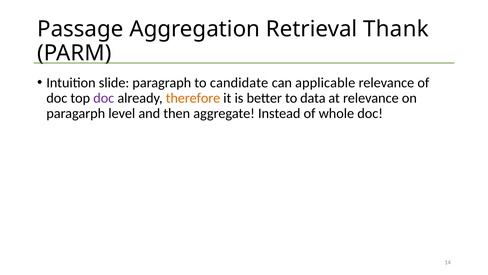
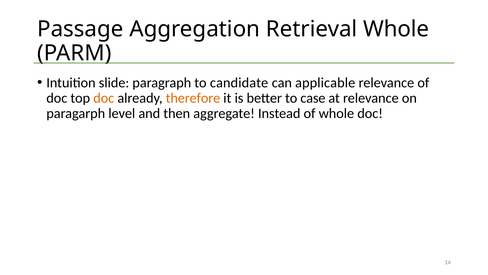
Retrieval Thank: Thank -> Whole (396, 29)
doc colour: purple -> orange (104, 98)
data: data -> case (313, 98)
